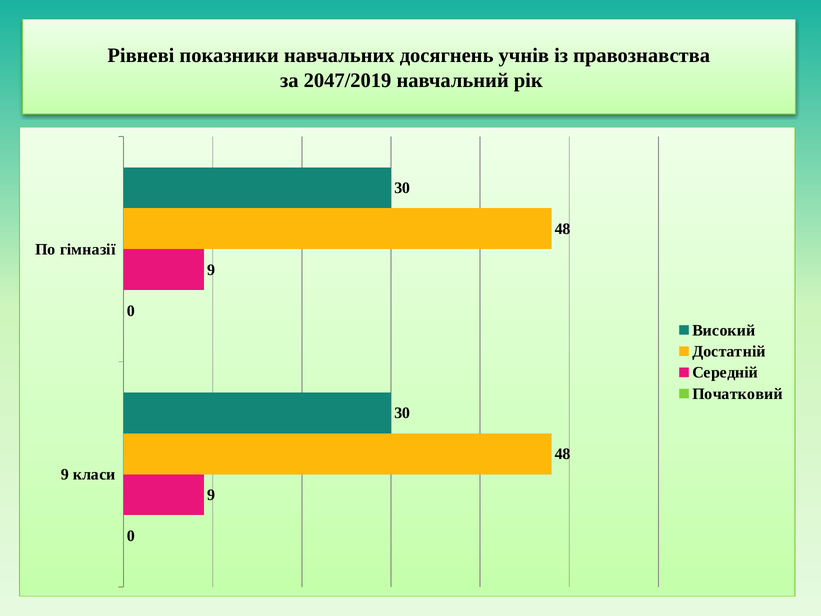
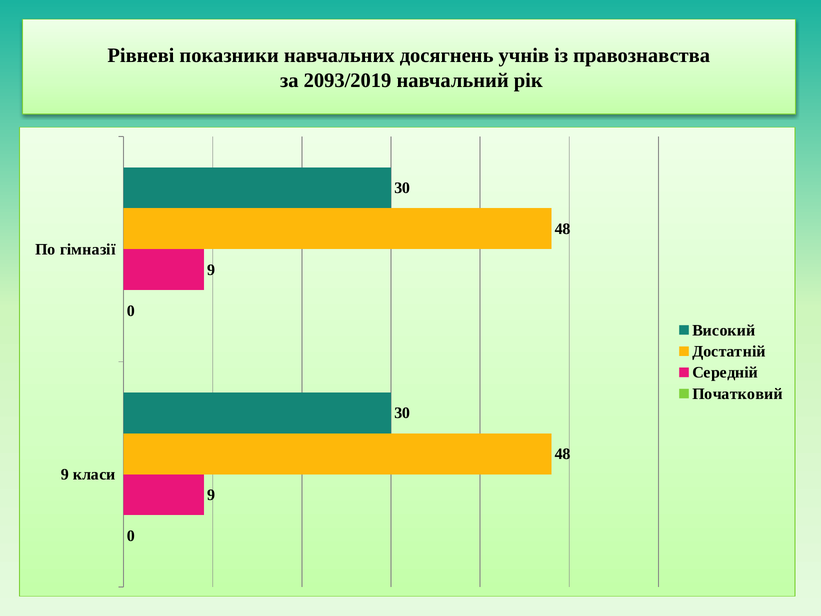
2047/2019: 2047/2019 -> 2093/2019 (348, 80)
